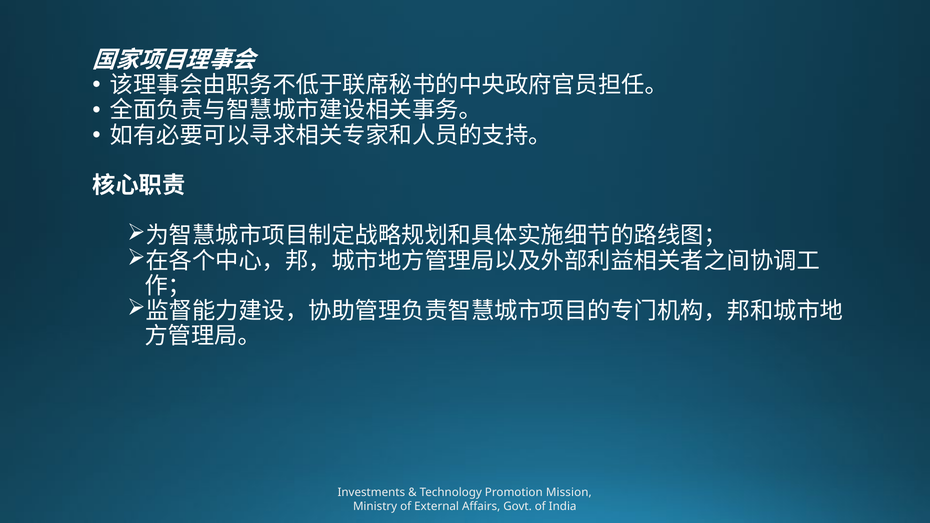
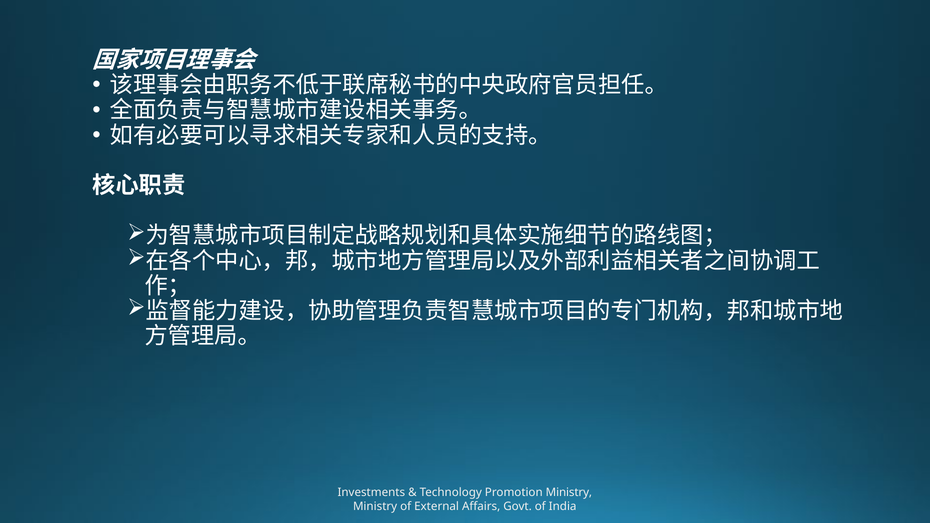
Promotion Mission: Mission -> Ministry (569, 493)
